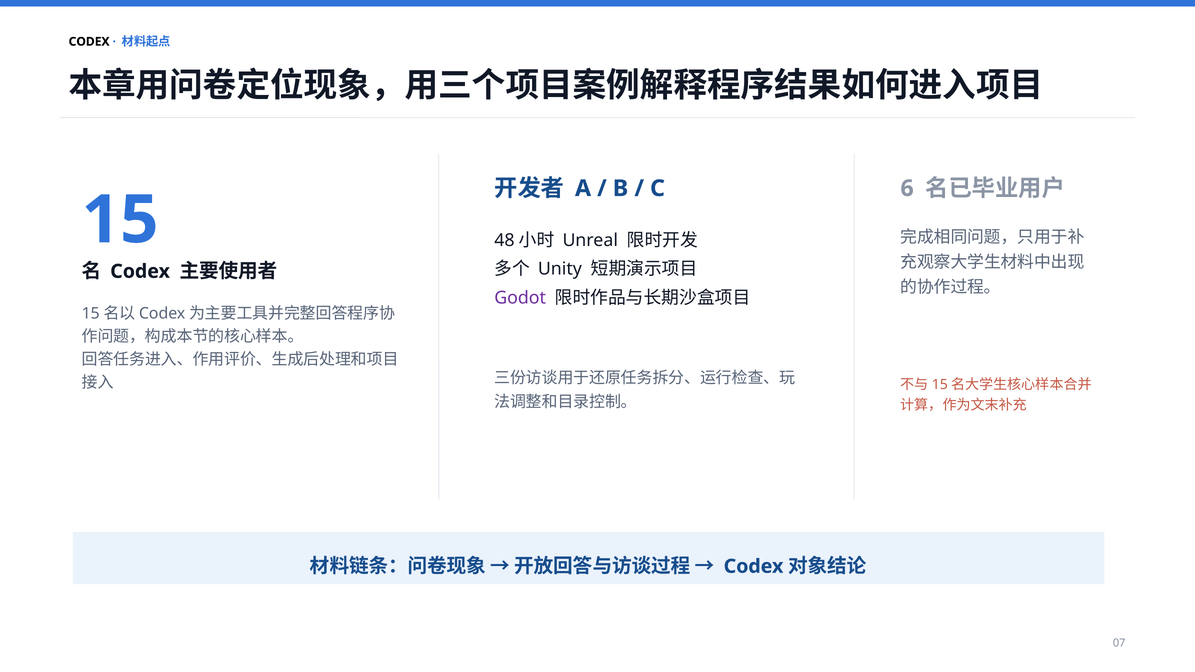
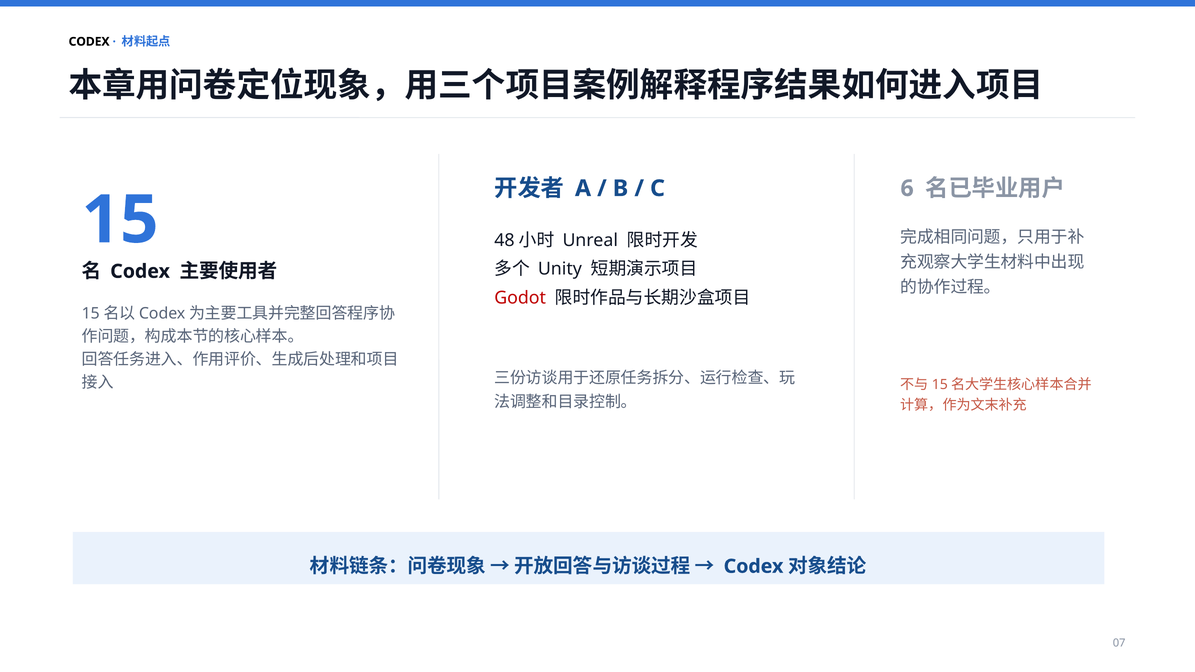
Godot colour: purple -> red (520, 298)
